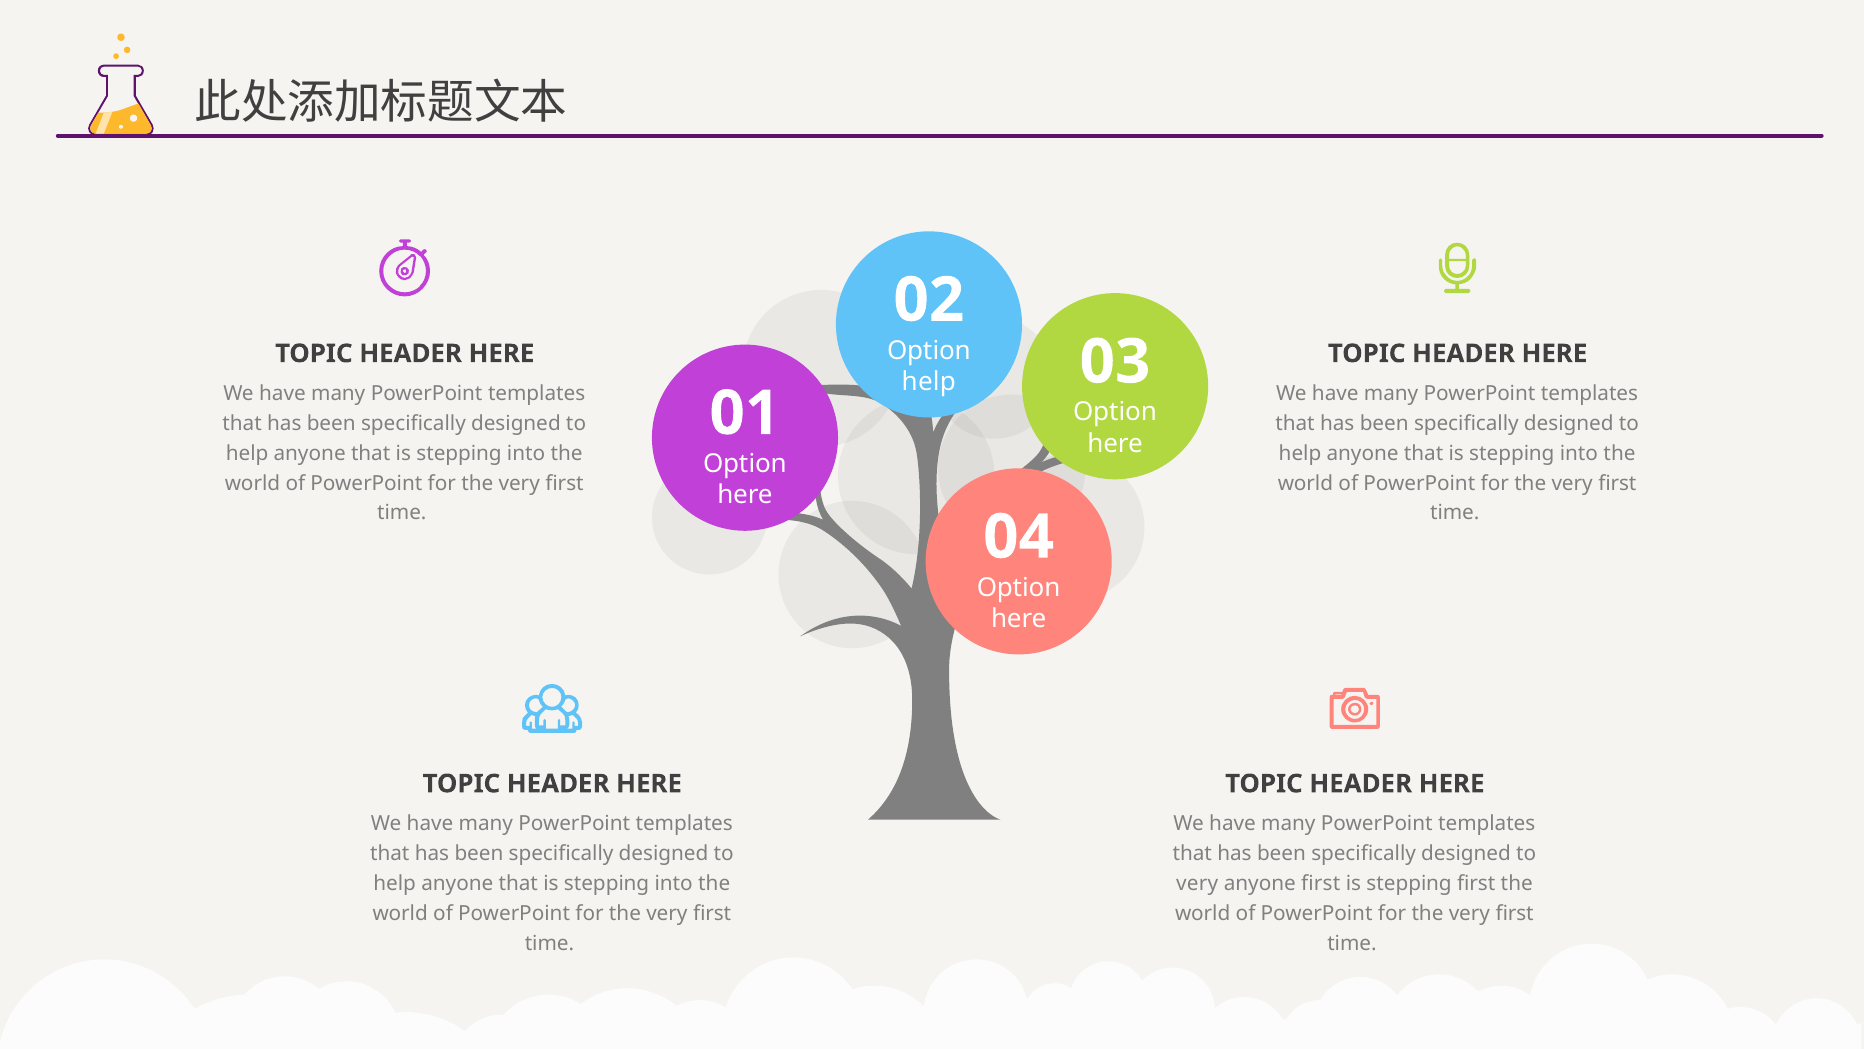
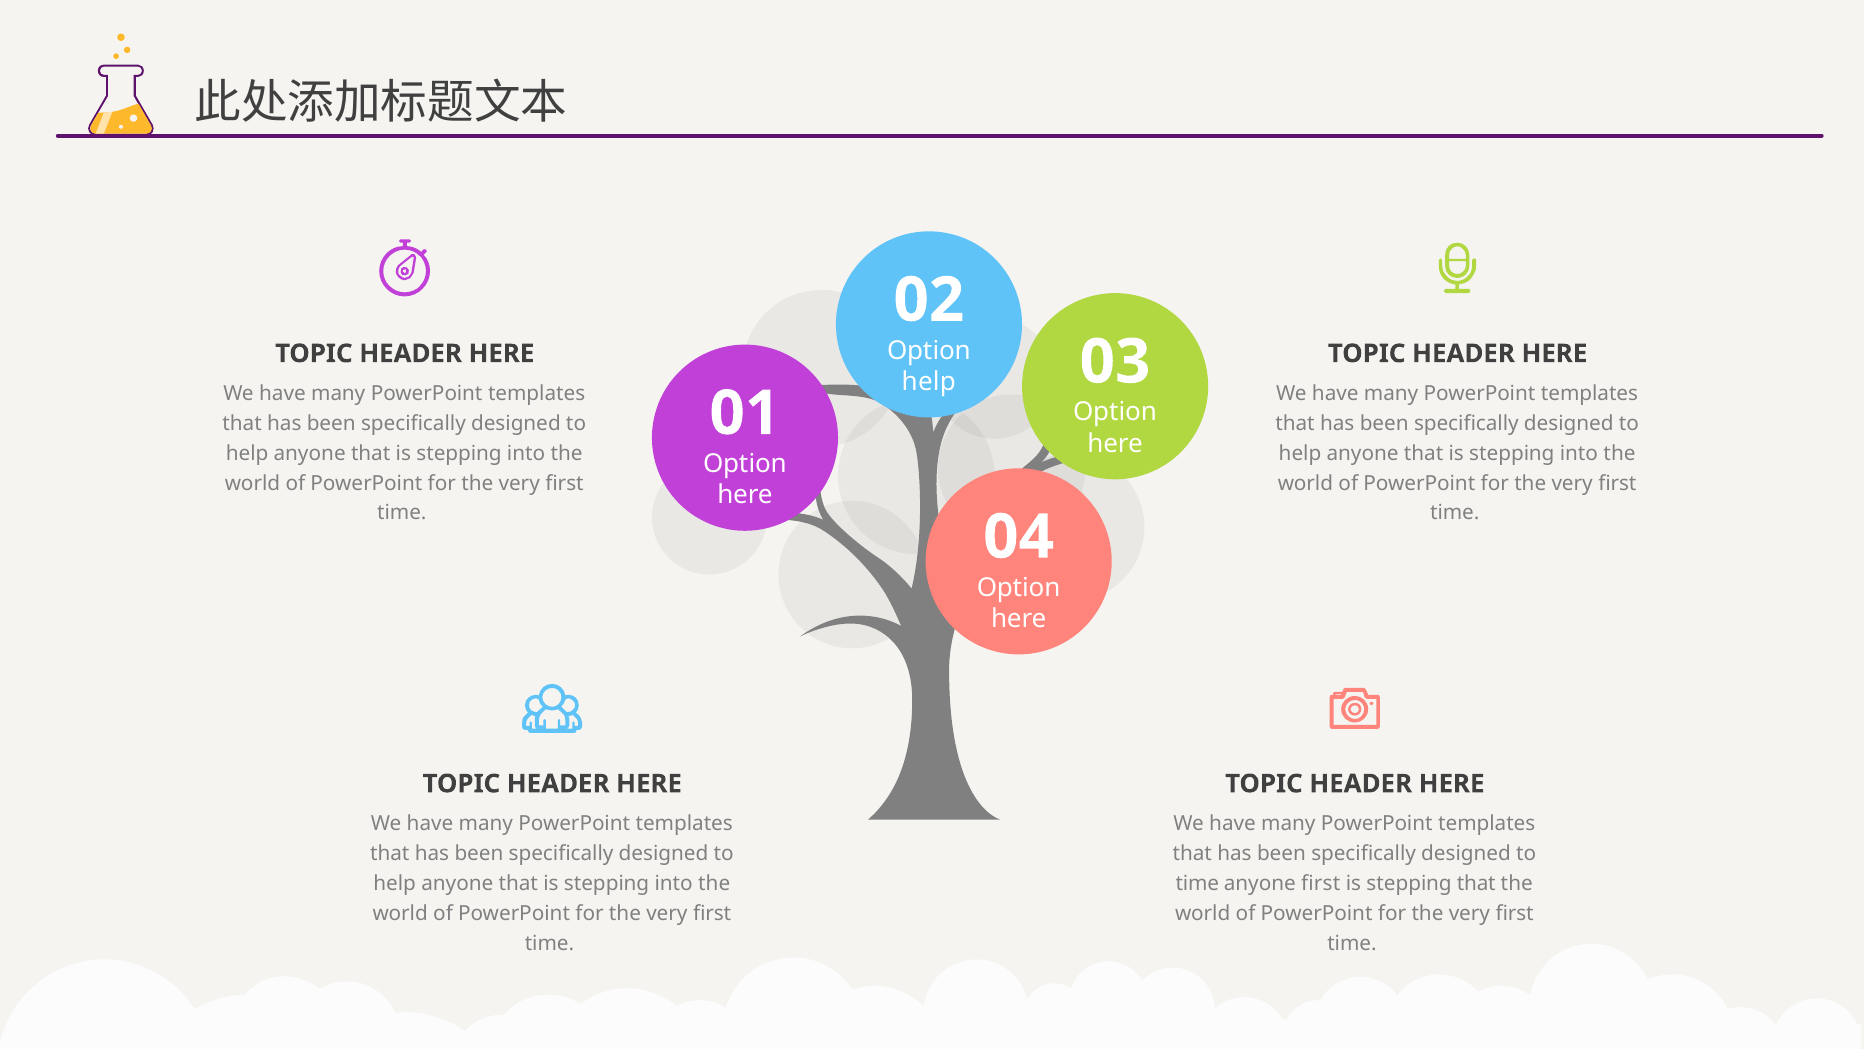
very: very -> time (1197, 883)
stepping first: first -> that (1476, 883)
